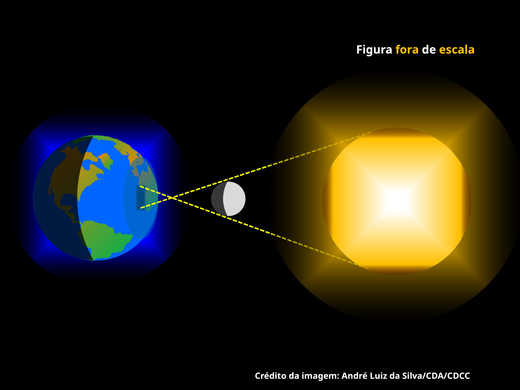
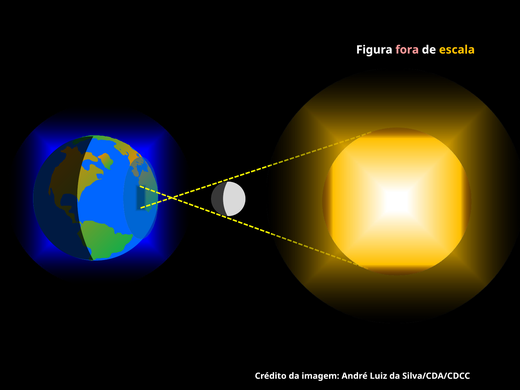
fora colour: yellow -> pink (407, 50)
